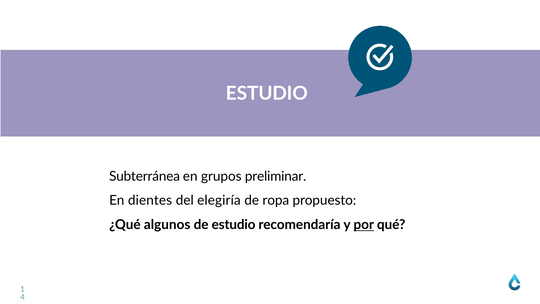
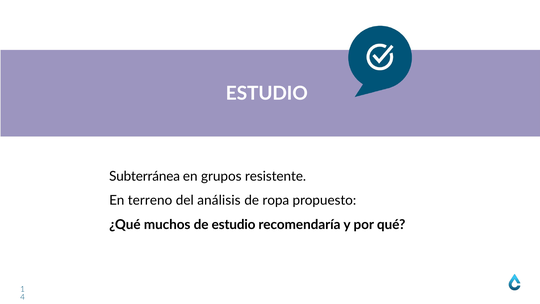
preliminar: preliminar -> resistente (276, 176)
dientes: dientes -> terreno (150, 200)
elegiría: elegiría -> análisis (219, 200)
algunos: algunos -> muchos (167, 225)
por underline: present -> none (364, 225)
